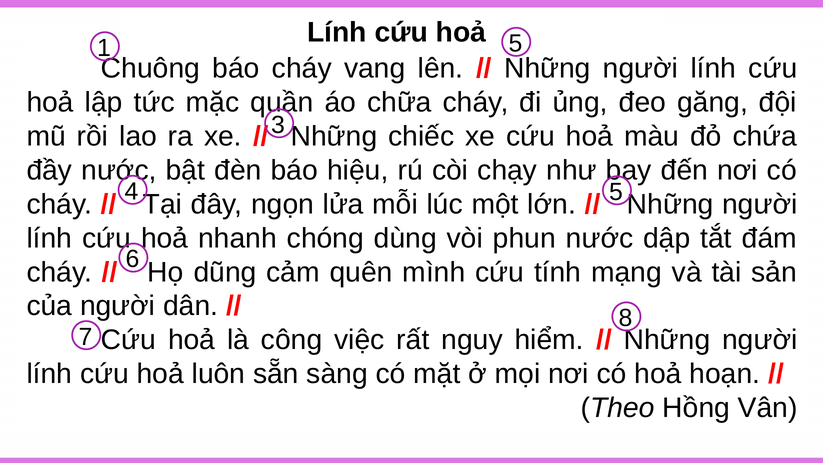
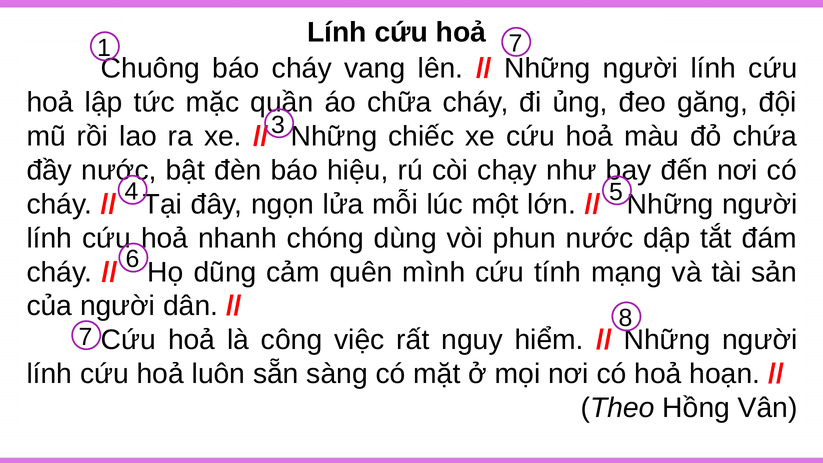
1 5: 5 -> 7 (515, 44)
